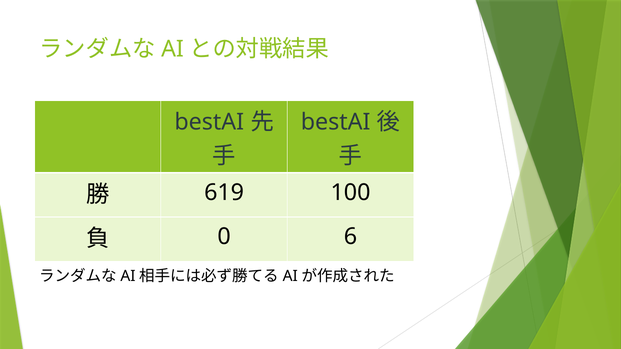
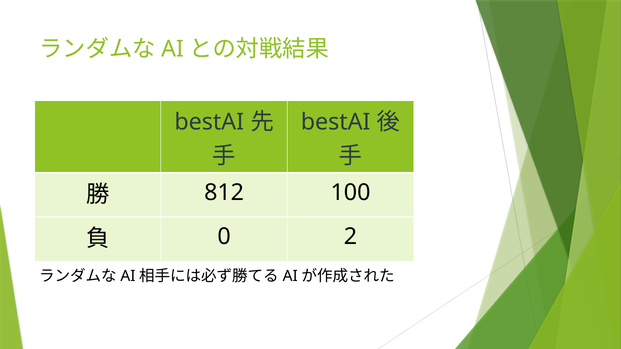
619: 619 -> 812 (224, 193)
6: 6 -> 2 (351, 237)
